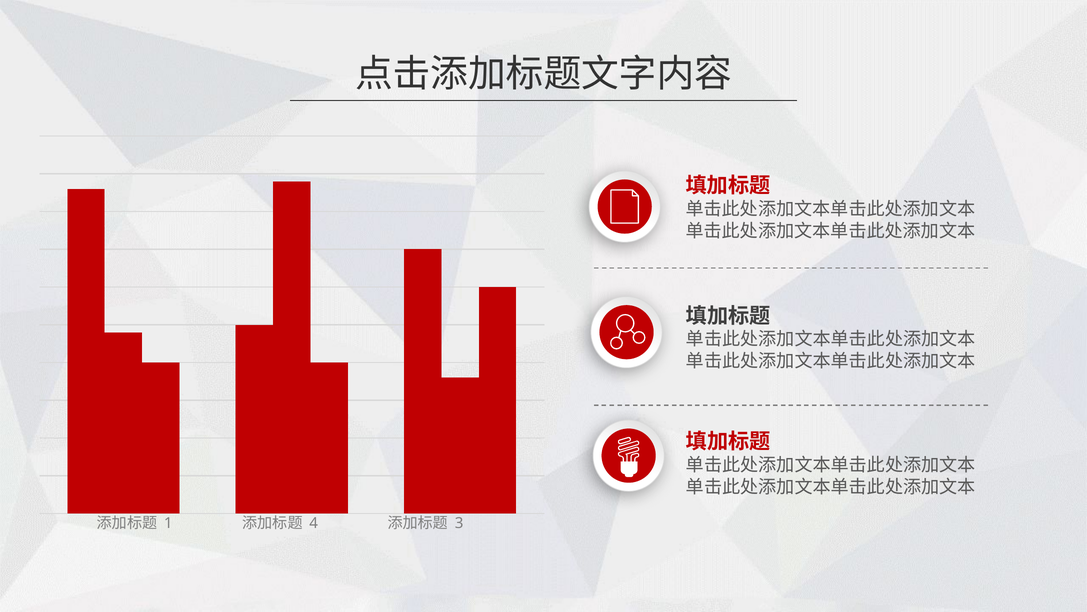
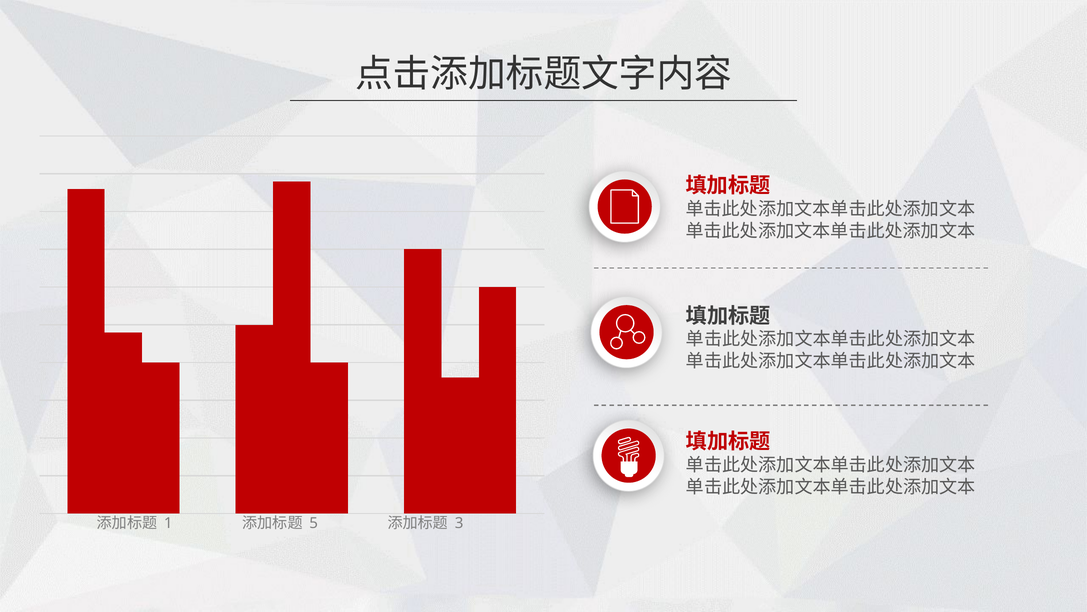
4: 4 -> 5 (314, 523)
